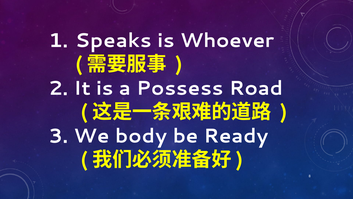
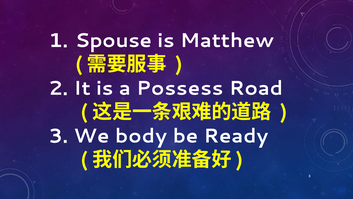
Speaks: Speaks -> Spouse (114, 40)
Whoever: Whoever -> Matthew (227, 40)
